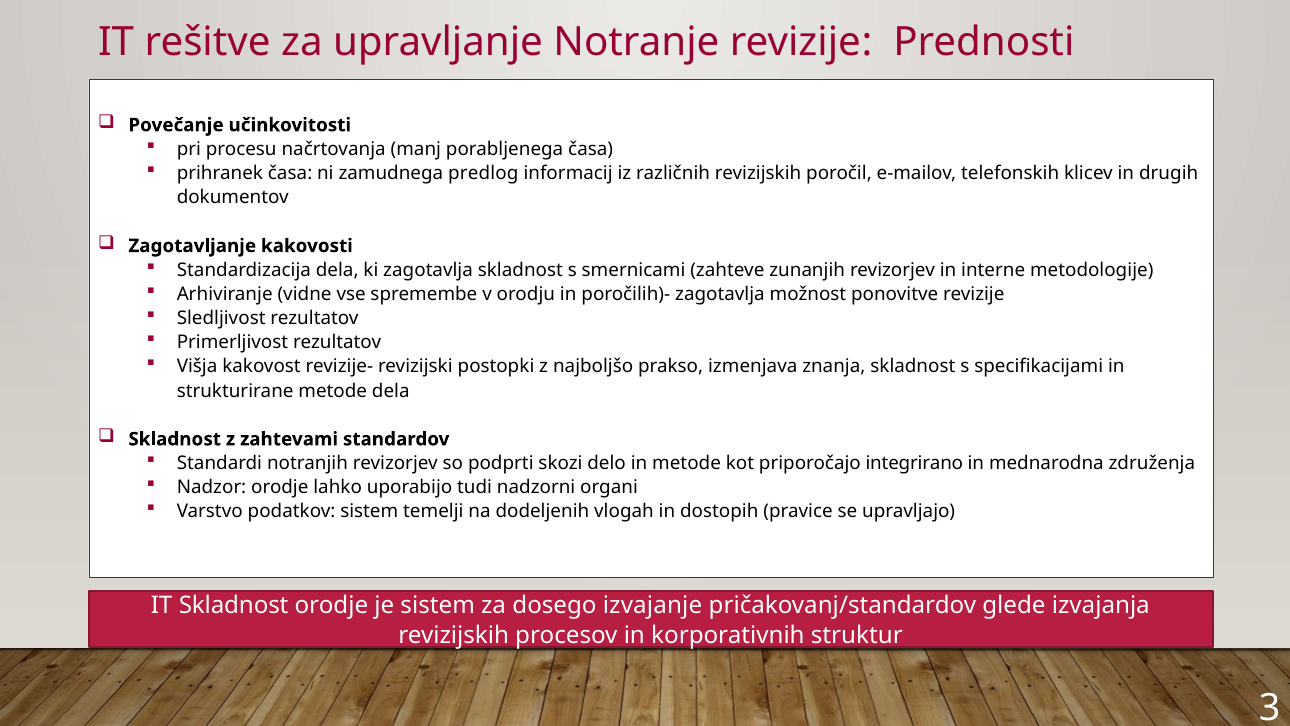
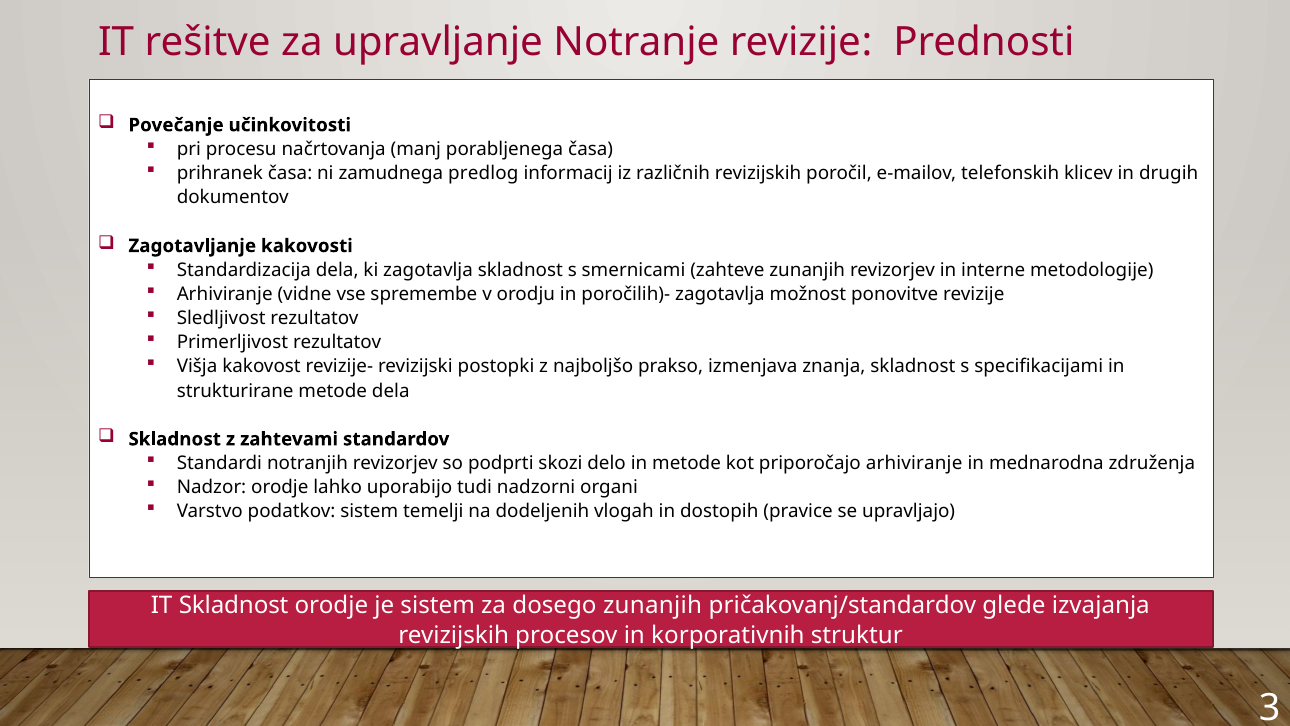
priporočajo integrirano: integrirano -> arhiviranje (914, 463)
dosego izvajanje: izvajanje -> zunanjih (653, 606)
